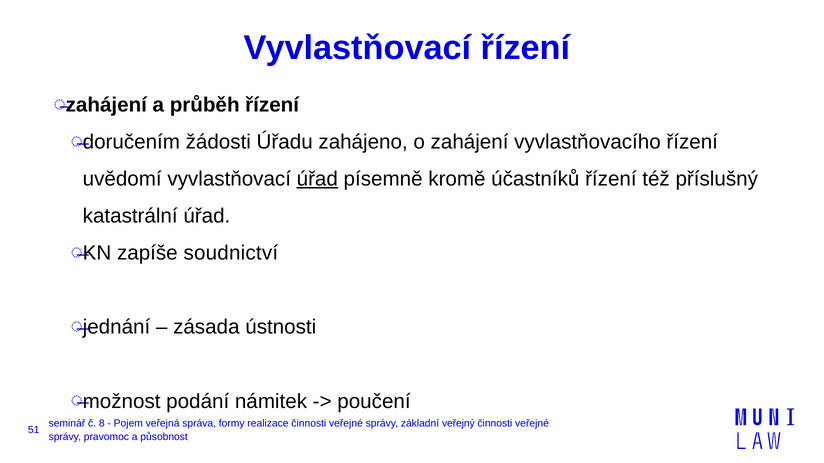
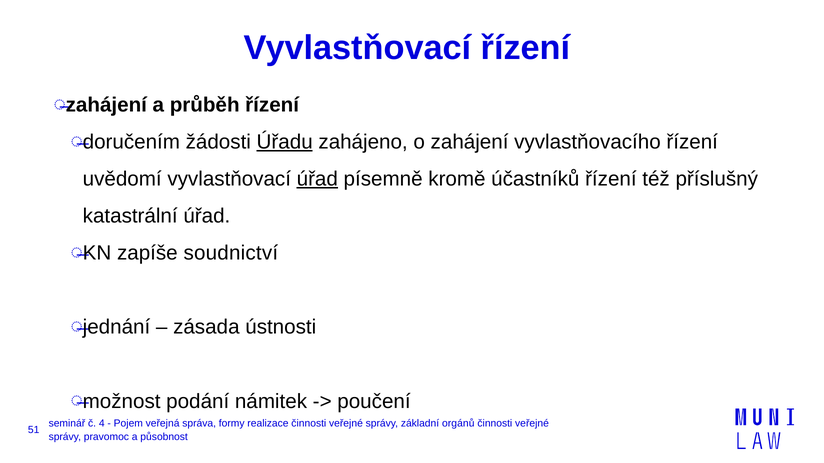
Úřadu underline: none -> present (285, 142)
8: 8 -> 4 (102, 424)
veřejný: veřejný -> orgánů (458, 424)
